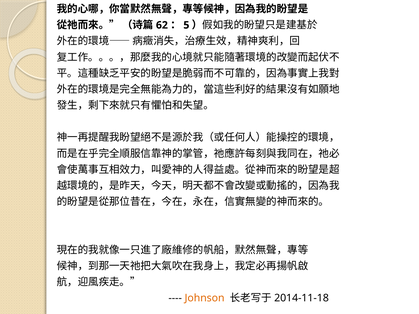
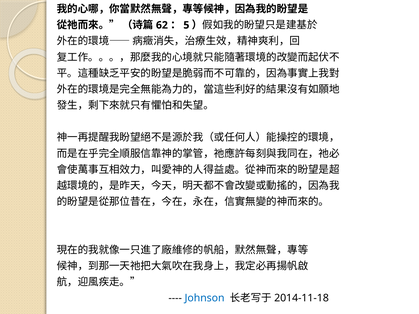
Johnson colour: orange -> blue (205, 298)
